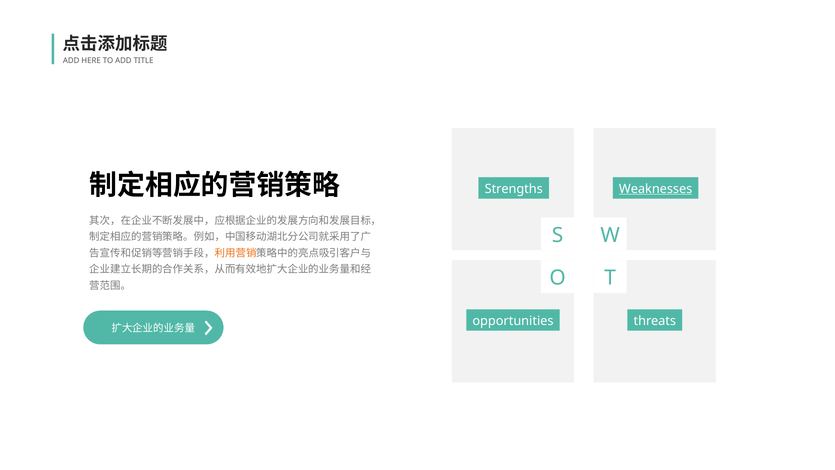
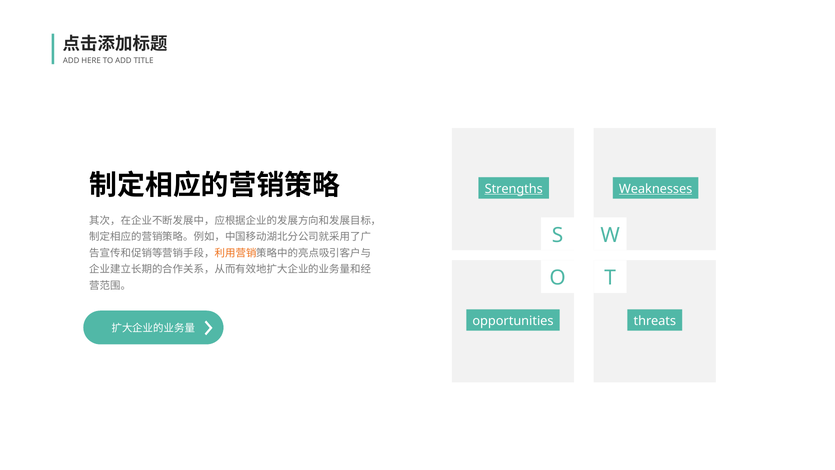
Strengths underline: none -> present (514, 189)
